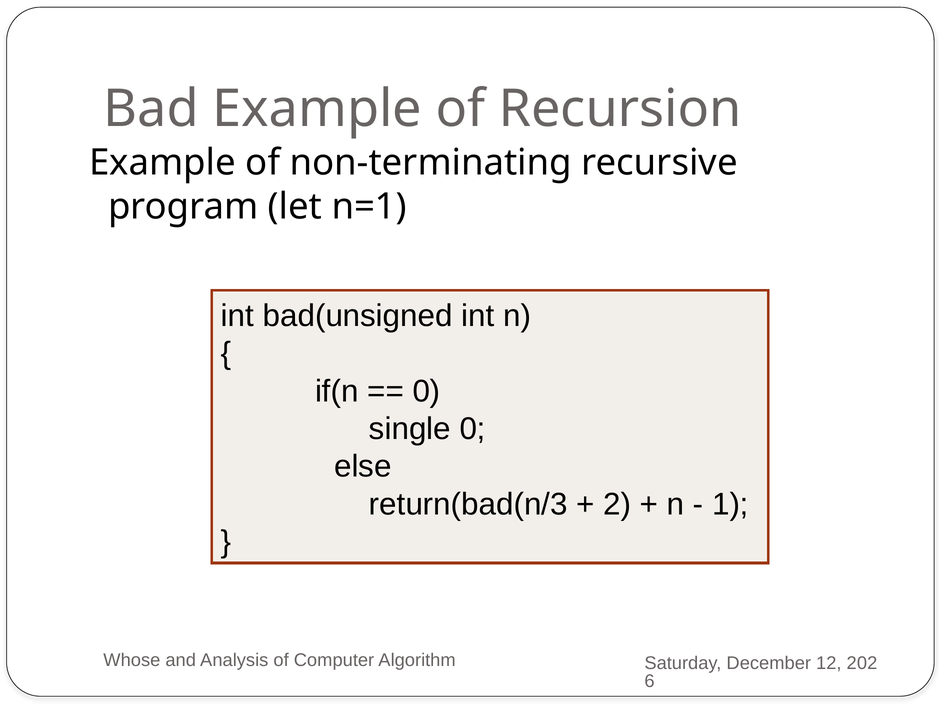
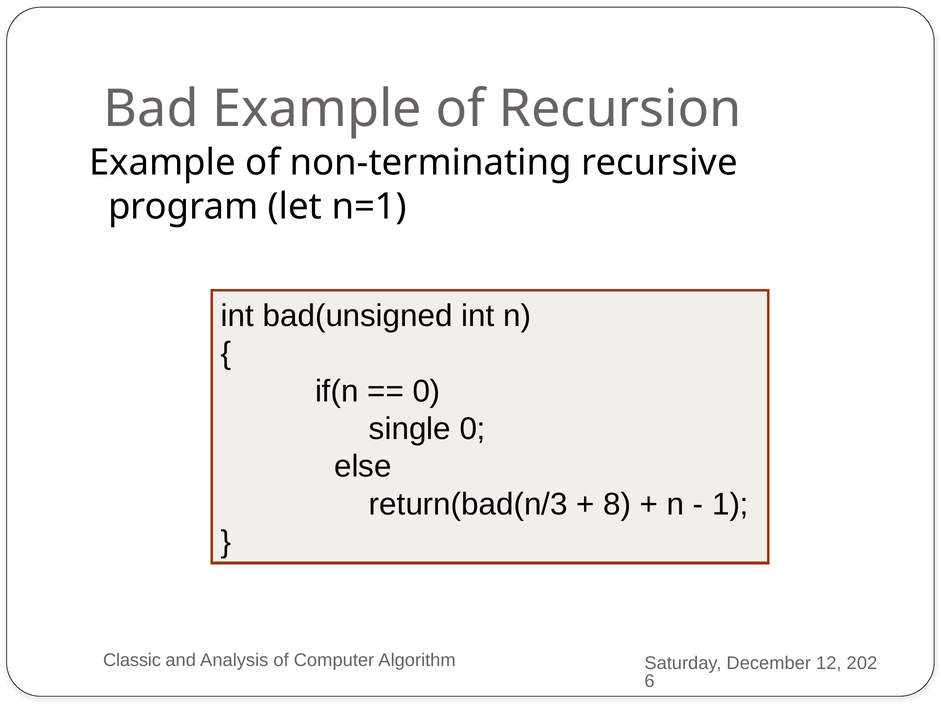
2: 2 -> 8 (617, 504)
Whose: Whose -> Classic (132, 660)
